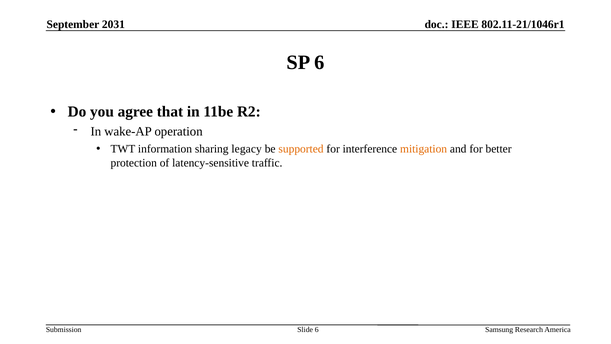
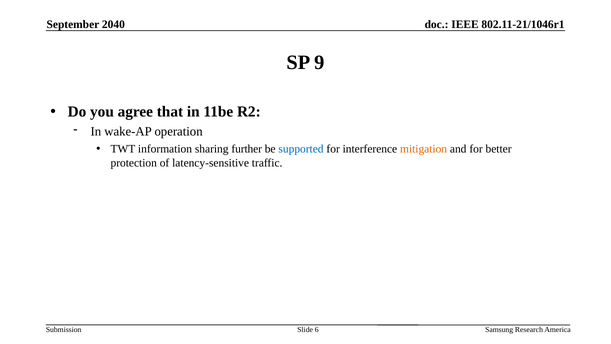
2031: 2031 -> 2040 (113, 24)
SP 6: 6 -> 9 (319, 62)
legacy: legacy -> further (247, 149)
supported colour: orange -> blue (301, 149)
